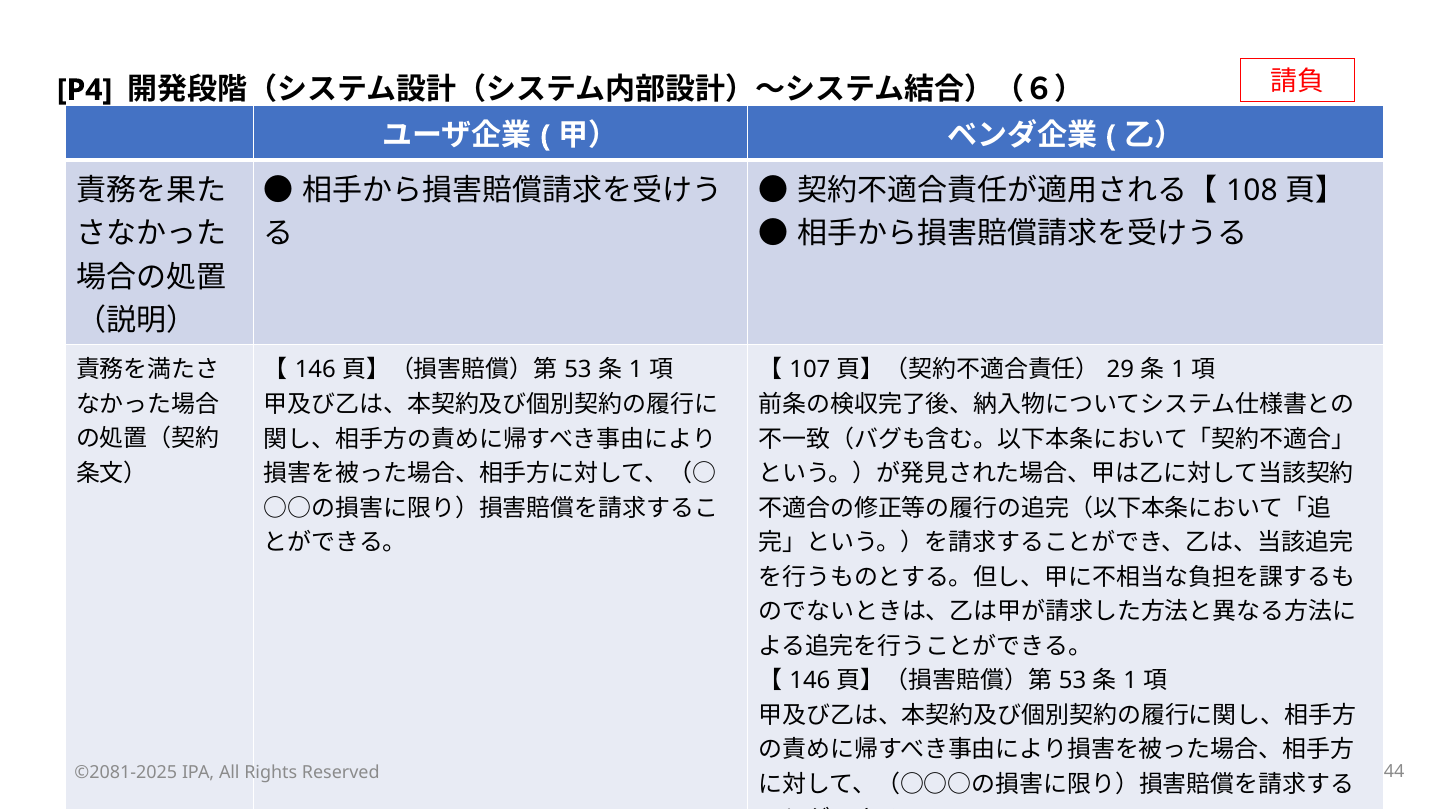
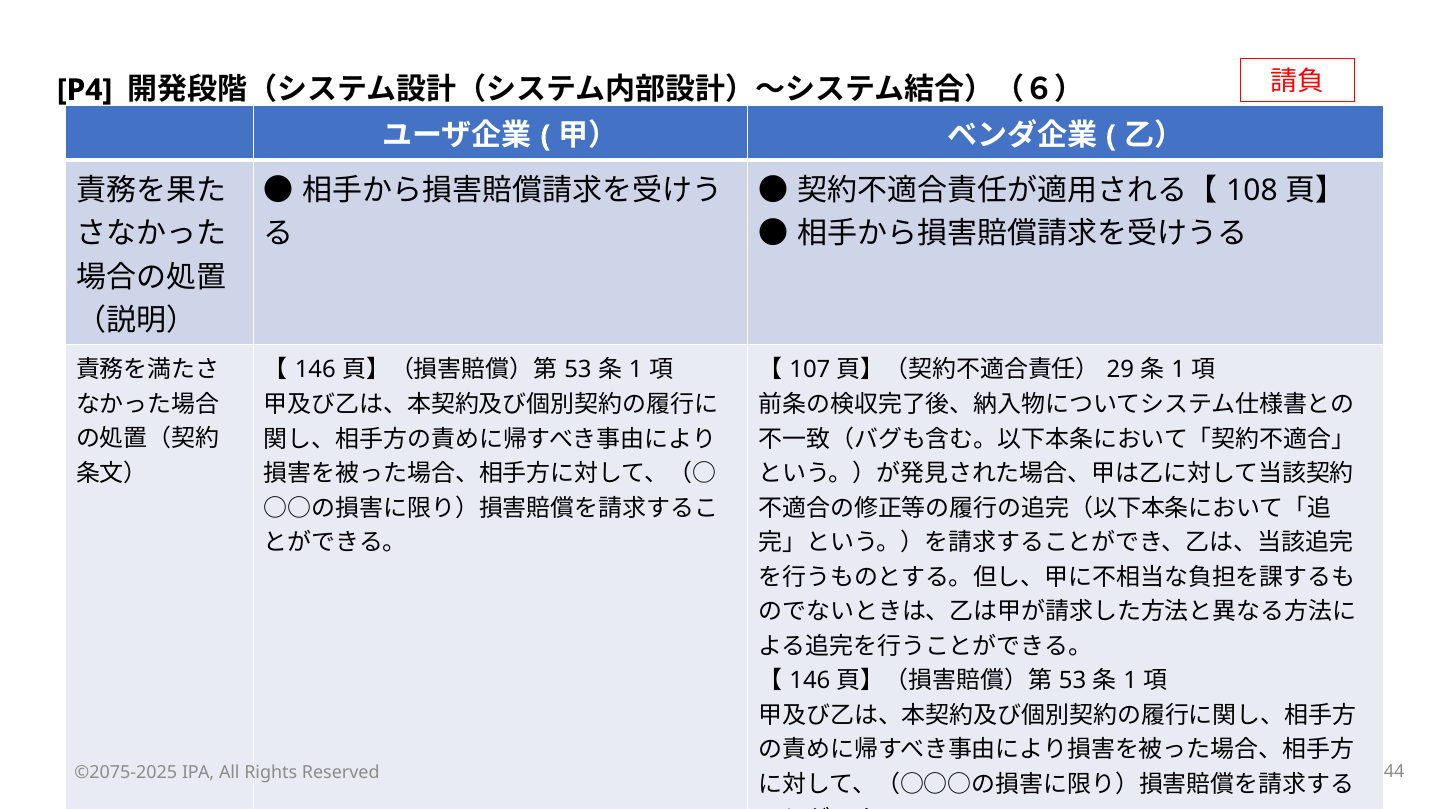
©2081-2025: ©2081-2025 -> ©2075-2025 (126, 772)
